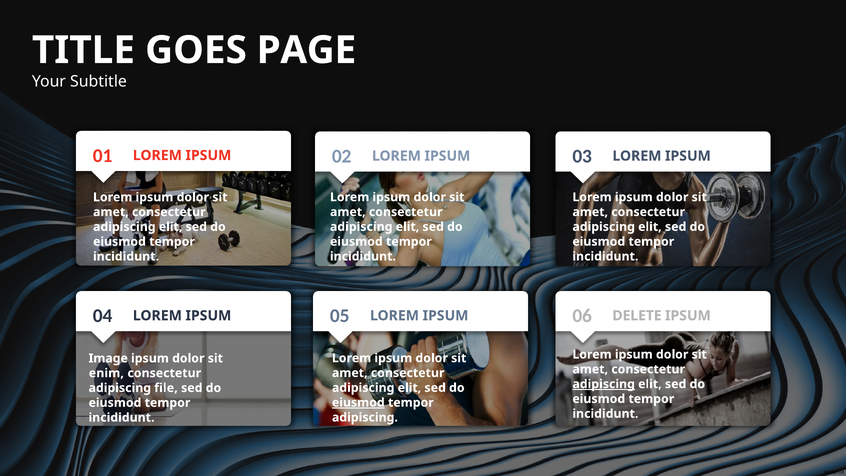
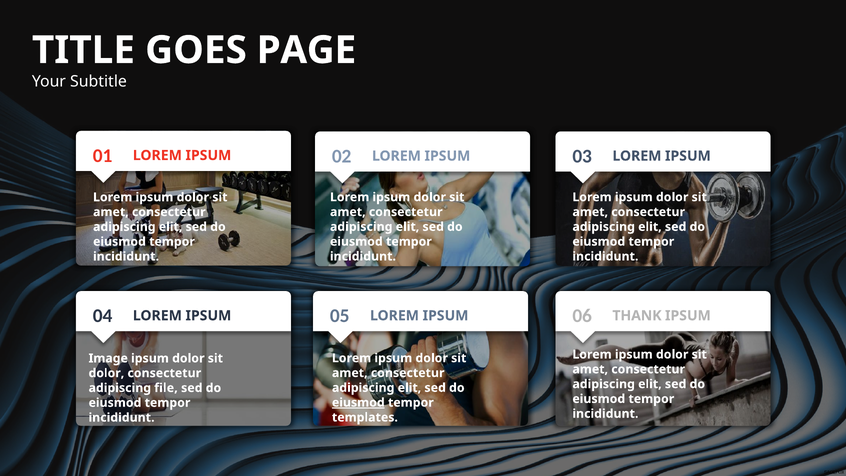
DELETE: DELETE -> THANK (637, 316)
enim: enim -> dolor (106, 373)
adipiscing underline: present -> none (604, 384)
adipiscing: adipiscing -> templates (365, 417)
